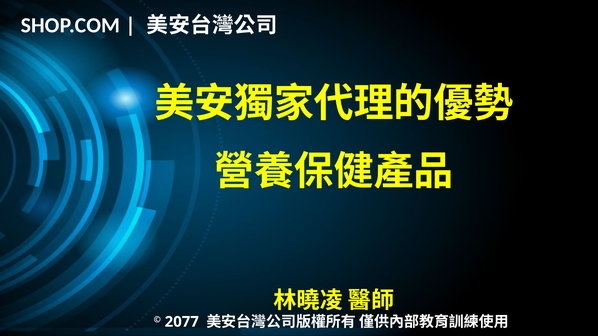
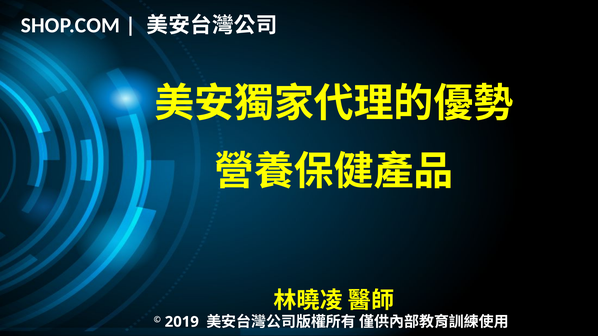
2077: 2077 -> 2019 (182, 322)
